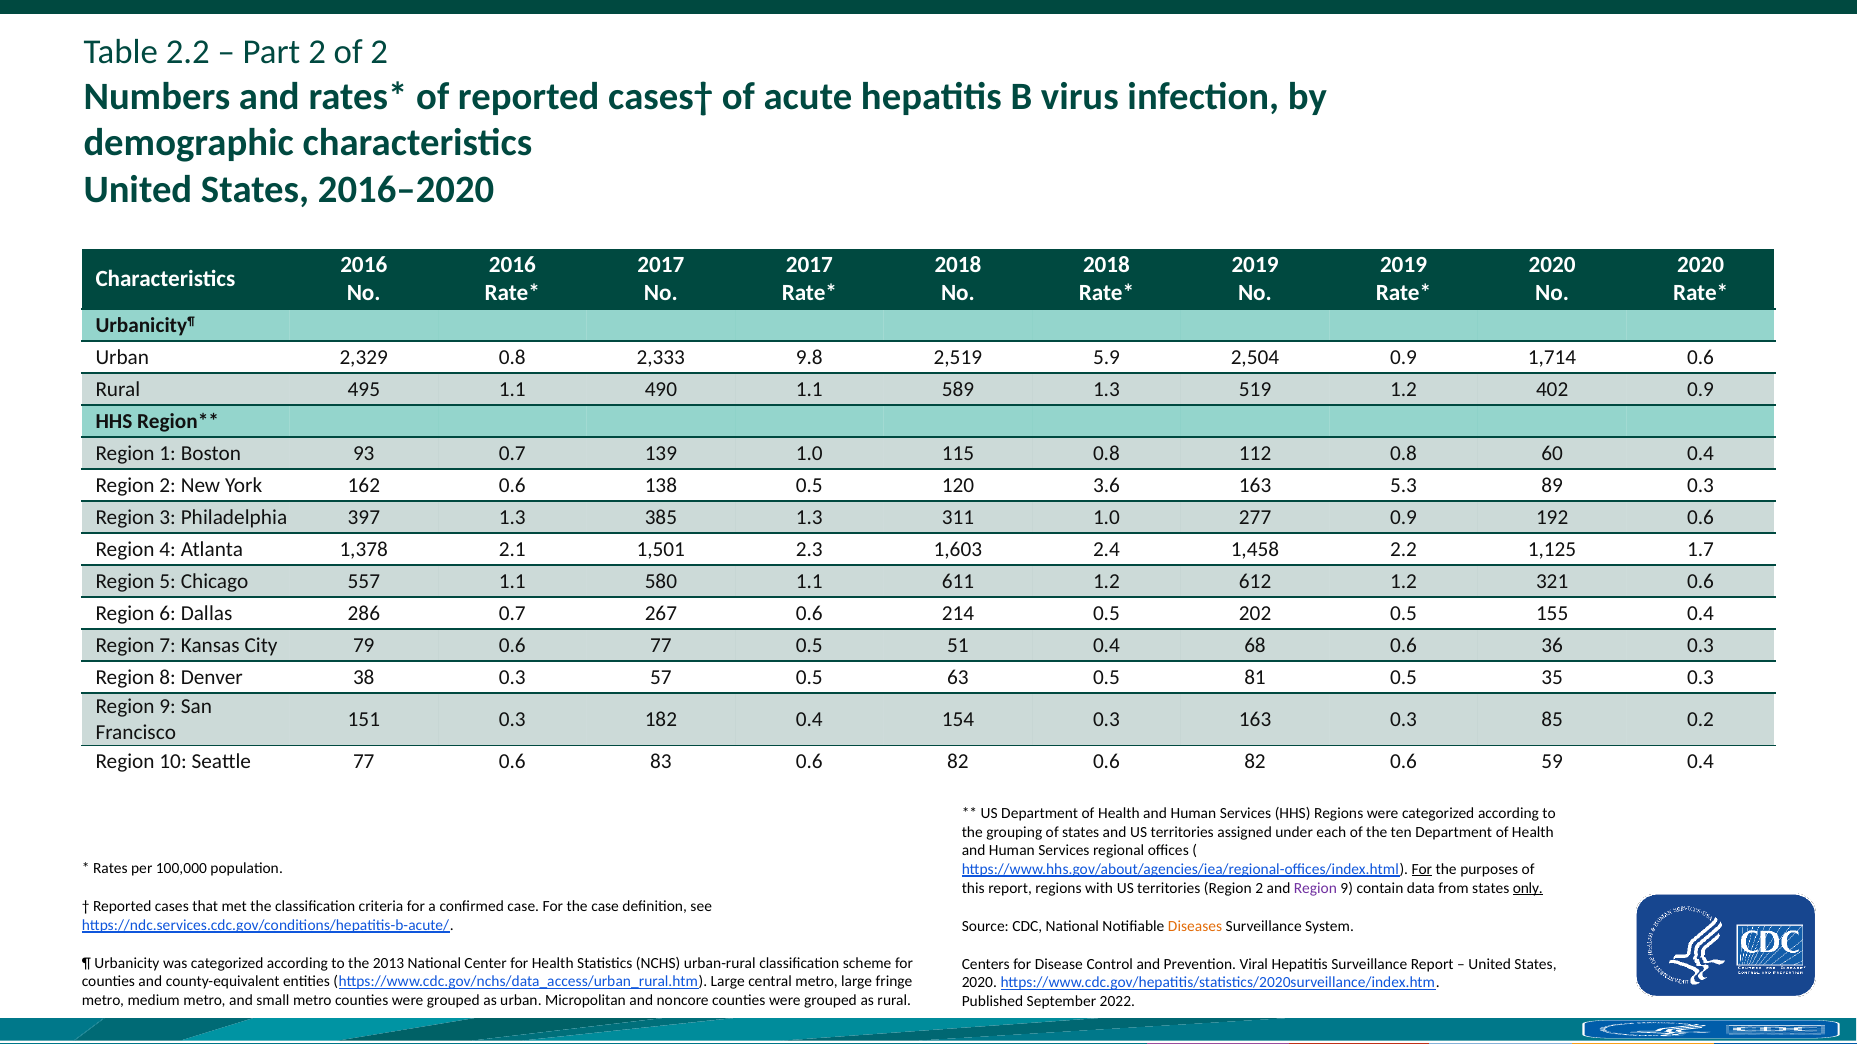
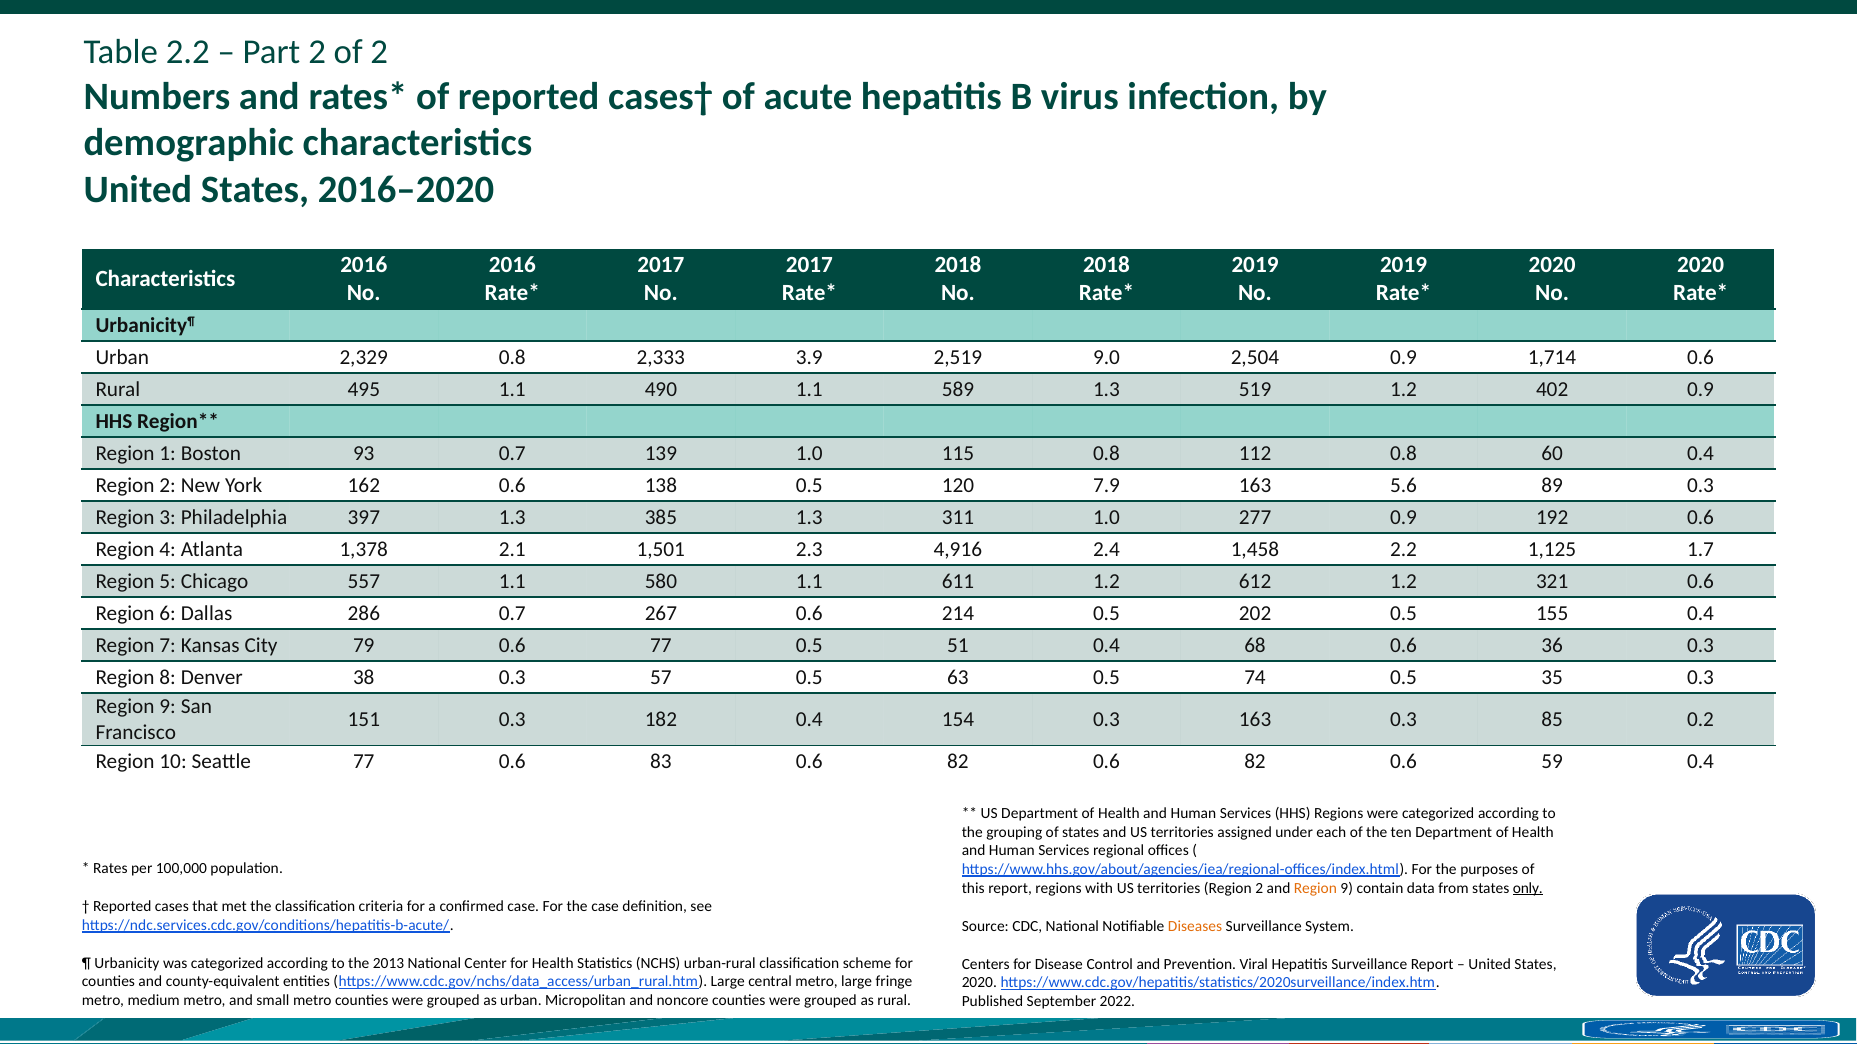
9.8: 9.8 -> 3.9 (809, 357)
5.9: 5.9 -> 9.0 (1106, 357)
3.6: 3.6 -> 7.9 (1106, 486)
5.3: 5.3 -> 5.6 (1404, 486)
1,603: 1,603 -> 4,916 (958, 550)
81: 81 -> 74 (1255, 678)
For underline: present -> none (1422, 870)
Region colour: purple -> orange (1315, 889)
